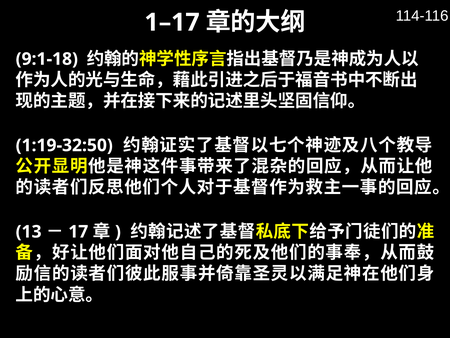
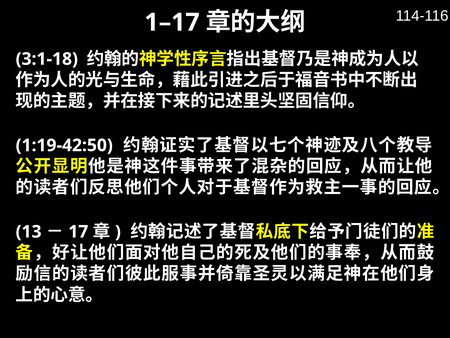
9:1-18: 9:1-18 -> 3:1-18 (47, 59)
1:19-32:50: 1:19-32:50 -> 1:19-42:50 (64, 145)
